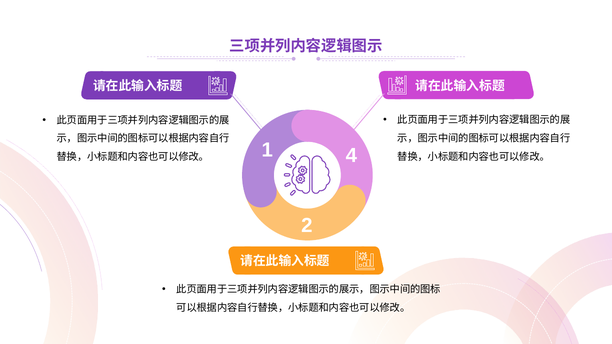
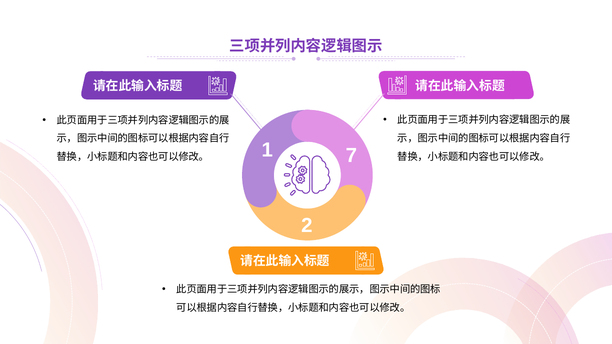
4: 4 -> 7 (351, 156)
